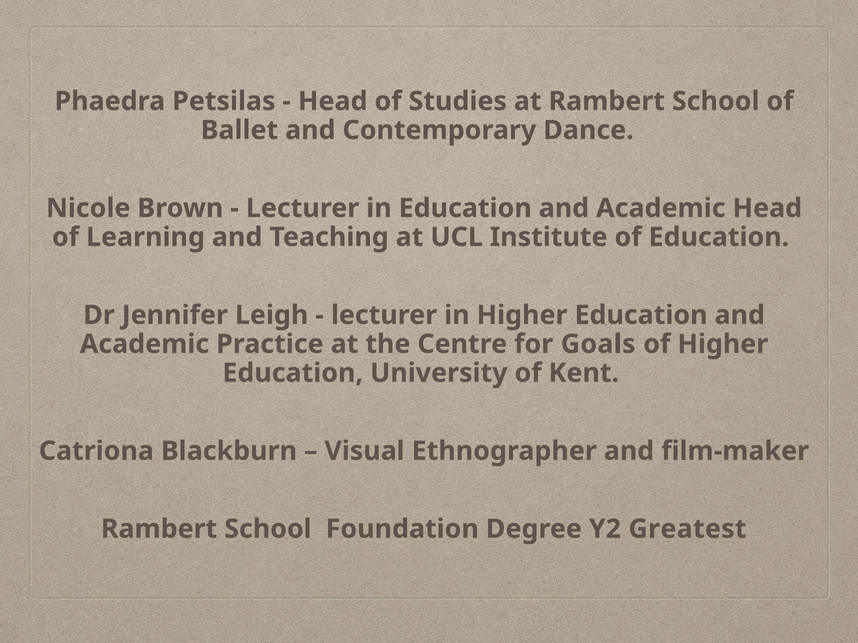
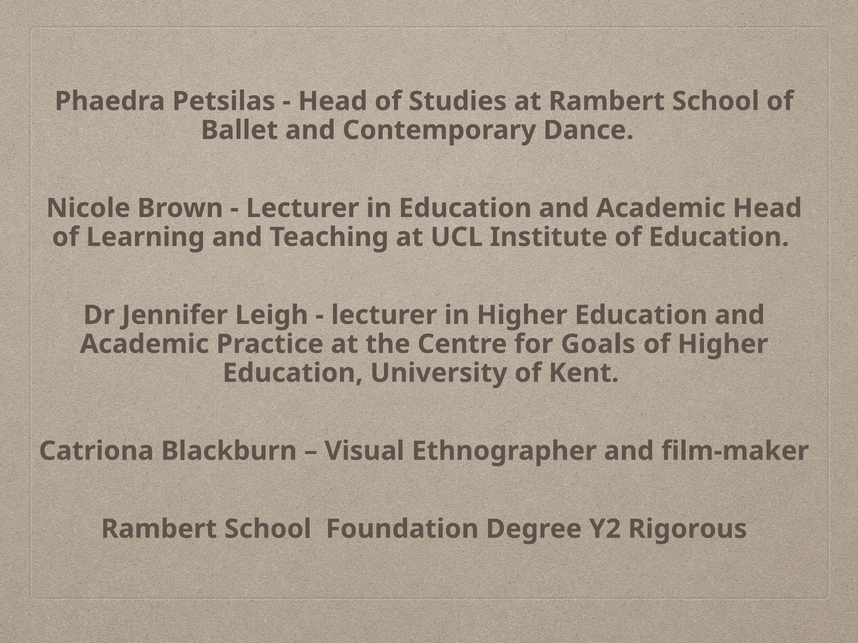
Greatest: Greatest -> Rigorous (688, 529)
